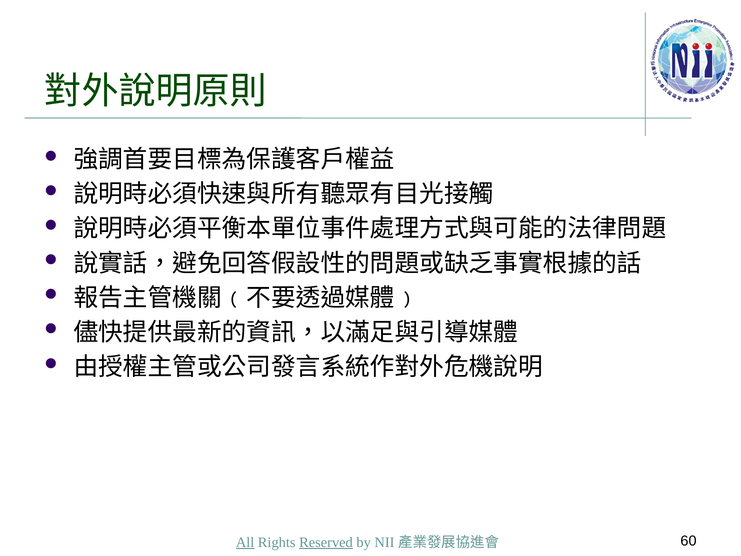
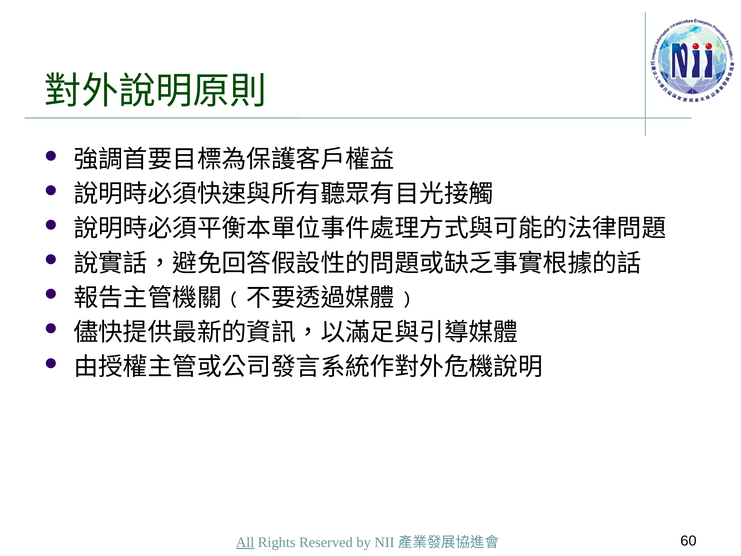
Reserved underline: present -> none (326, 542)
